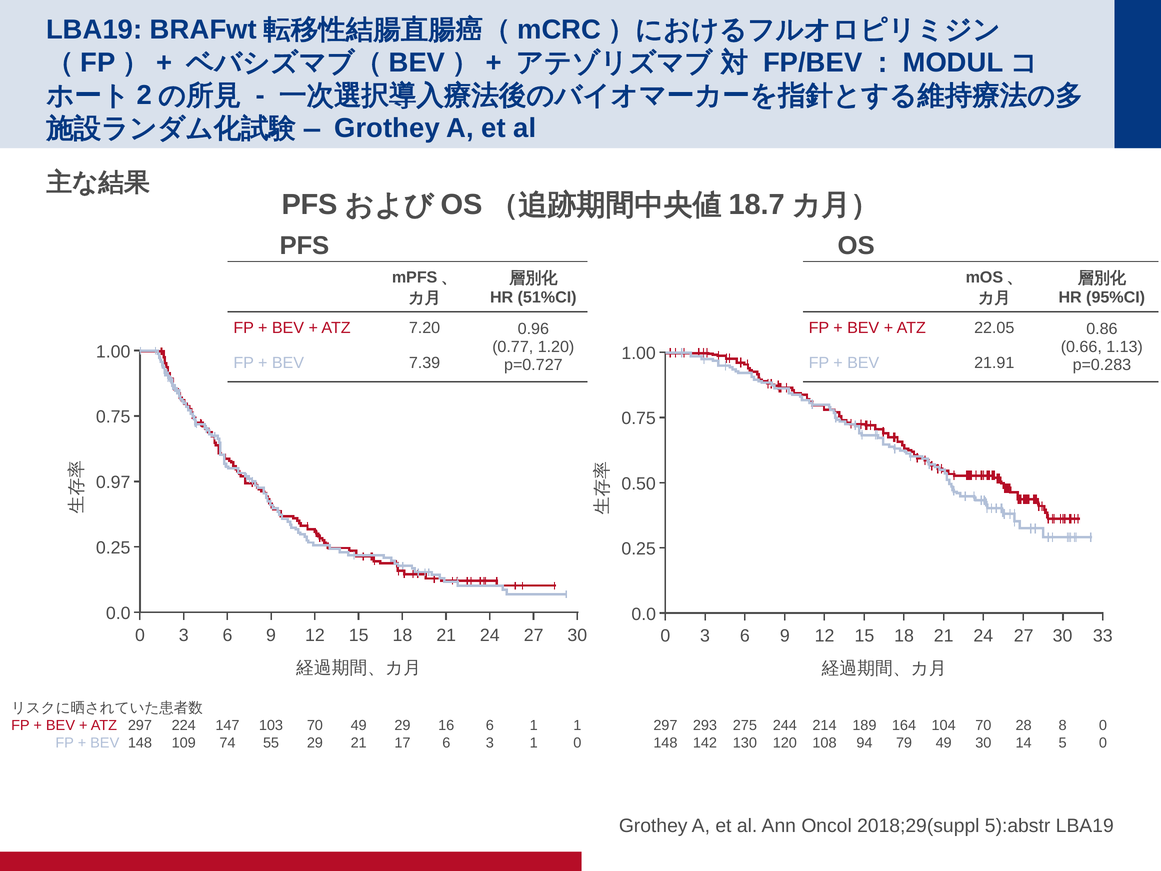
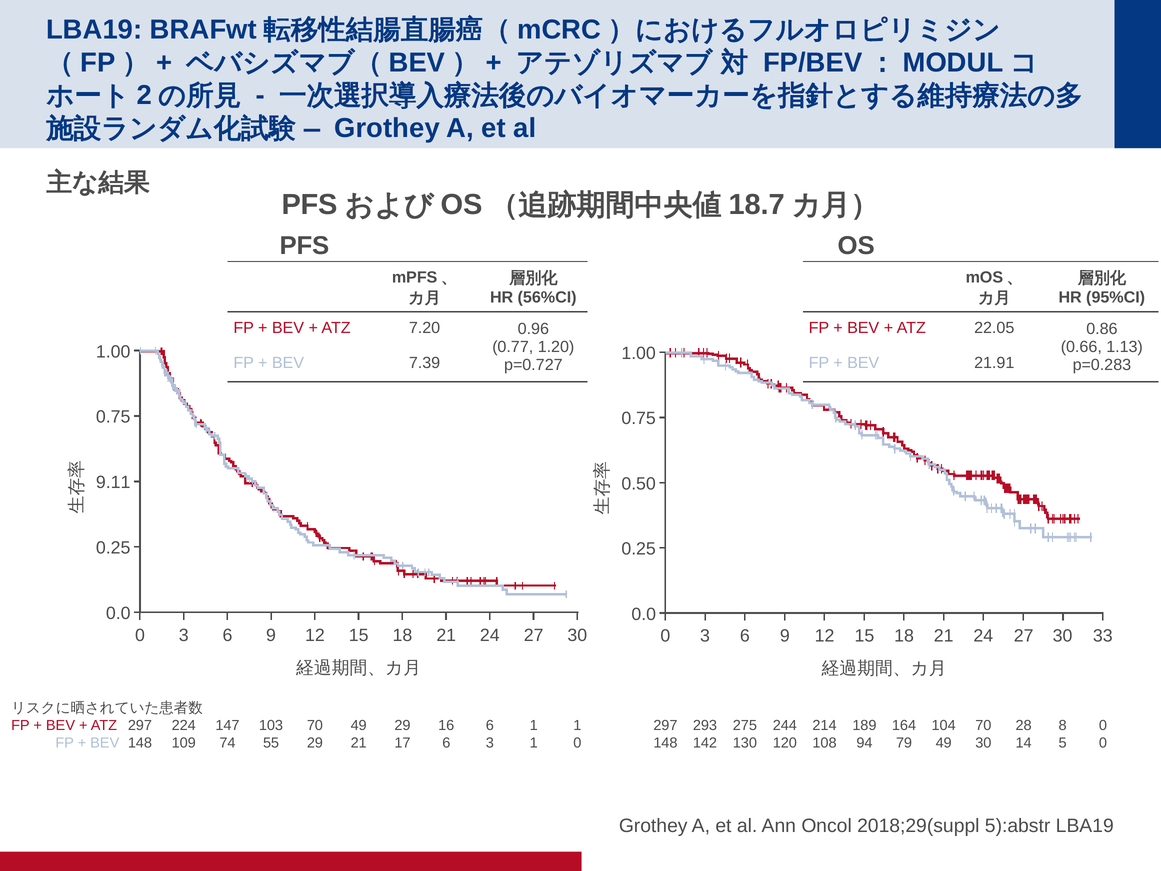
51%CI: 51%CI -> 56%CI (547, 297)
0.97: 0.97 -> 9.11 (113, 482)
